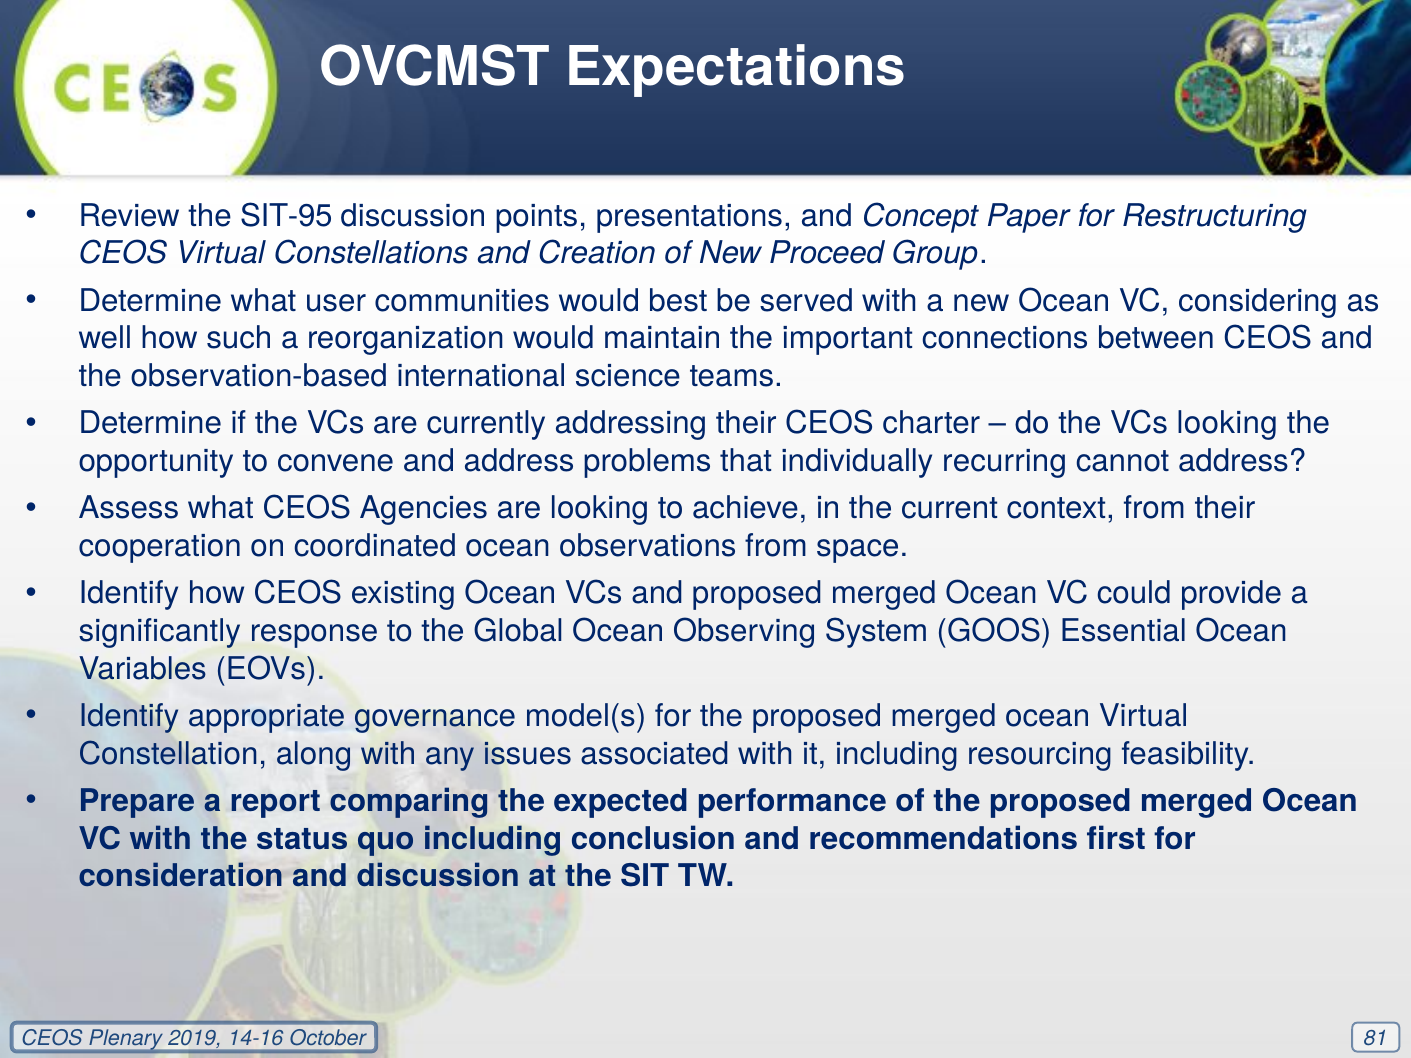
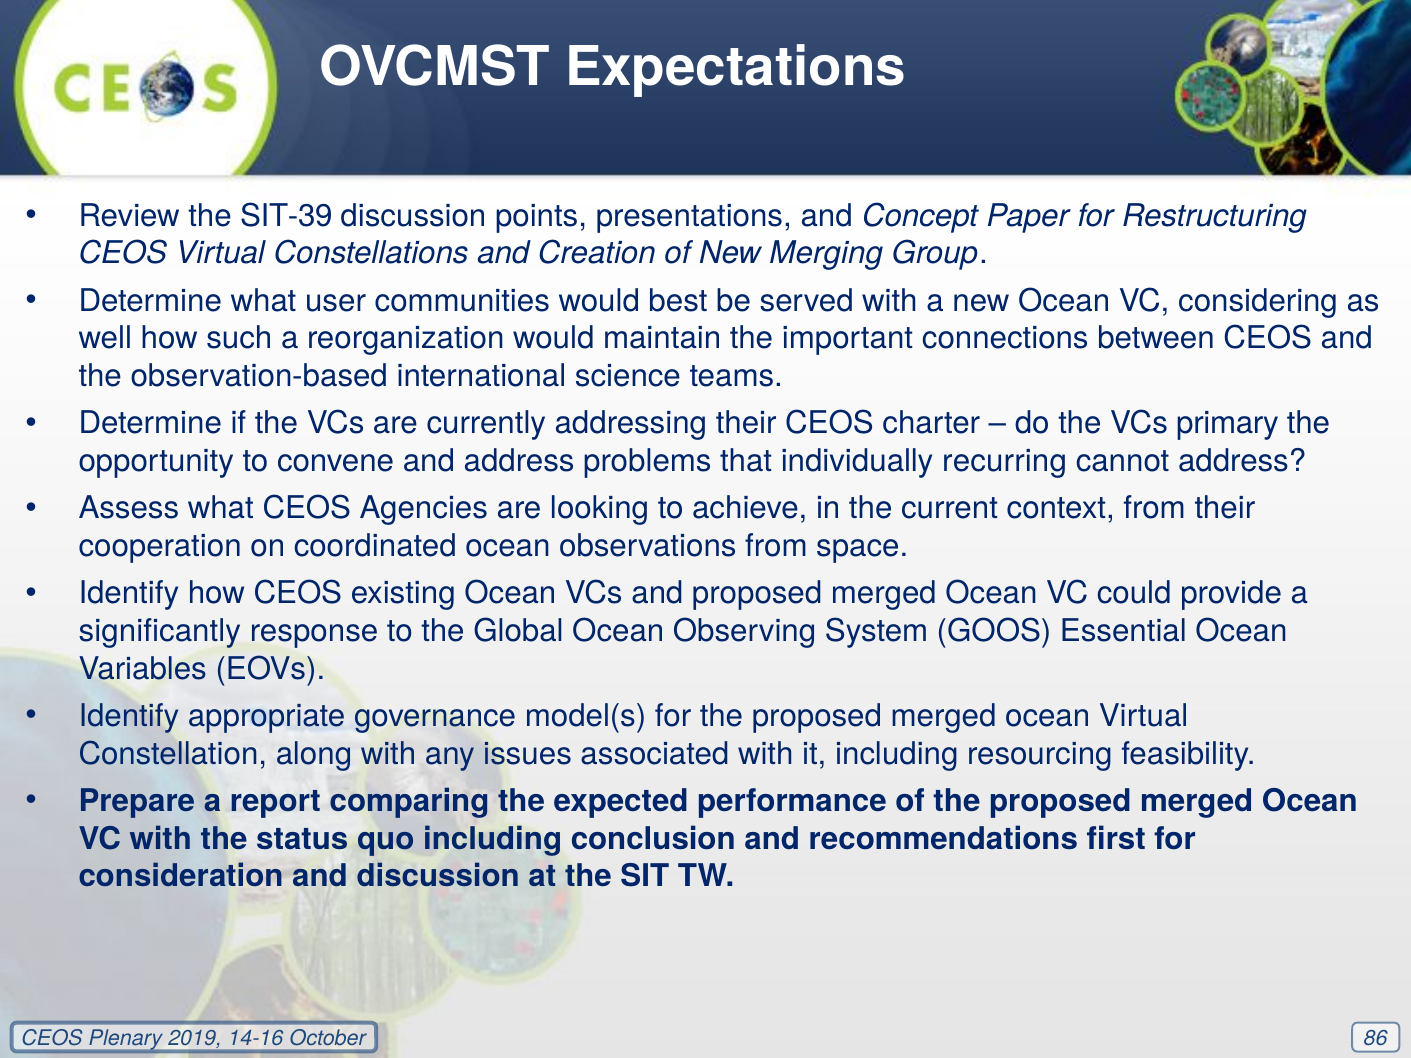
SIT-95: SIT-95 -> SIT-39 (286, 216)
Proceed: Proceed -> Merging (826, 254)
VCs looking: looking -> primary (1227, 424)
81: 81 -> 86 (1376, 1039)
